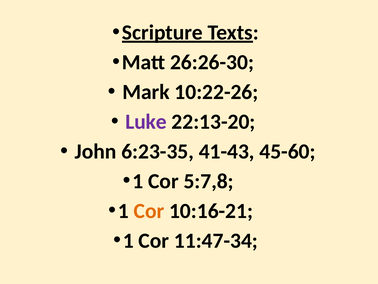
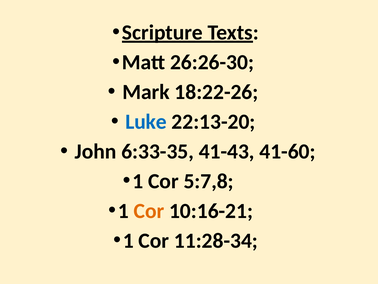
10:22-26: 10:22-26 -> 18:22-26 (216, 92)
Luke colour: purple -> blue (146, 122)
6:23-35: 6:23-35 -> 6:33-35 (158, 151)
45-60: 45-60 -> 41-60 (287, 151)
11:47-34: 11:47-34 -> 11:28-34 (216, 240)
